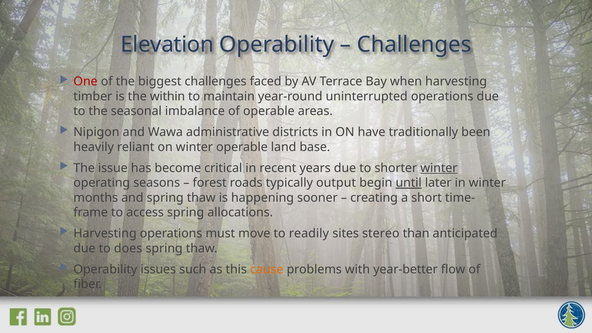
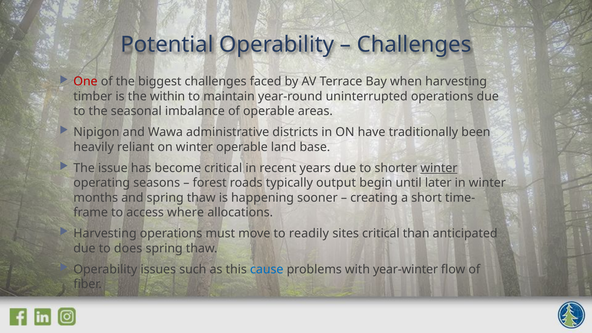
Elevation: Elevation -> Potential (167, 45)
until underline: present -> none (409, 183)
access spring: spring -> where (186, 212)
sites stereo: stereo -> critical (381, 233)
cause colour: orange -> blue (267, 269)
year-better: year-better -> year-winter (406, 269)
